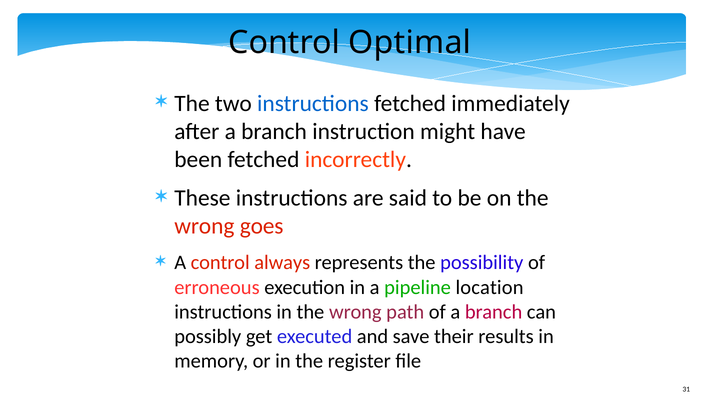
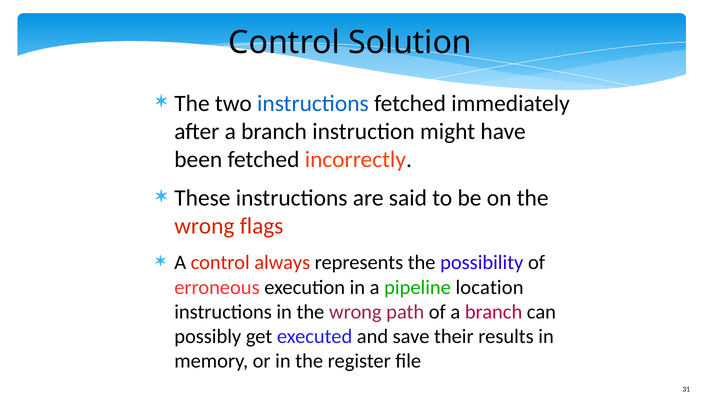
Optimal: Optimal -> Solution (410, 42)
goes: goes -> flags (262, 226)
